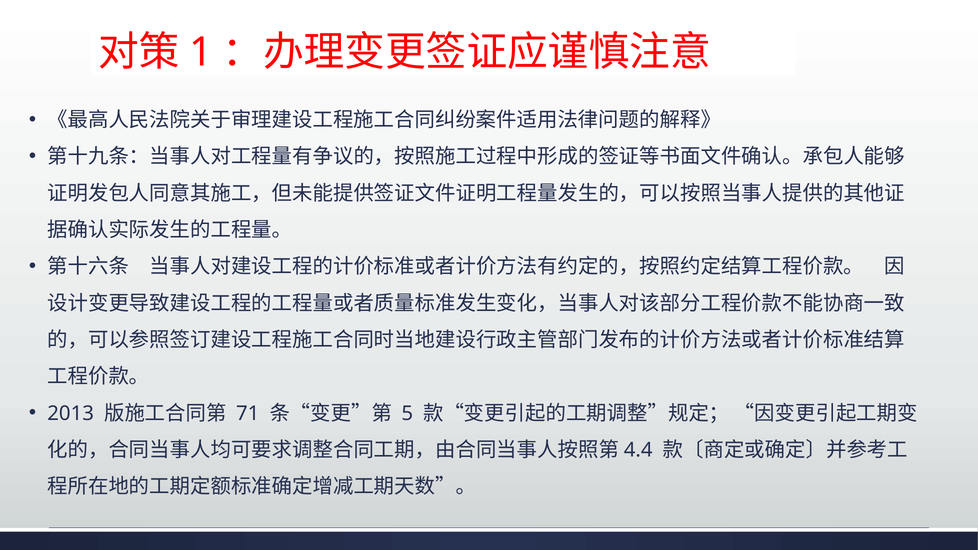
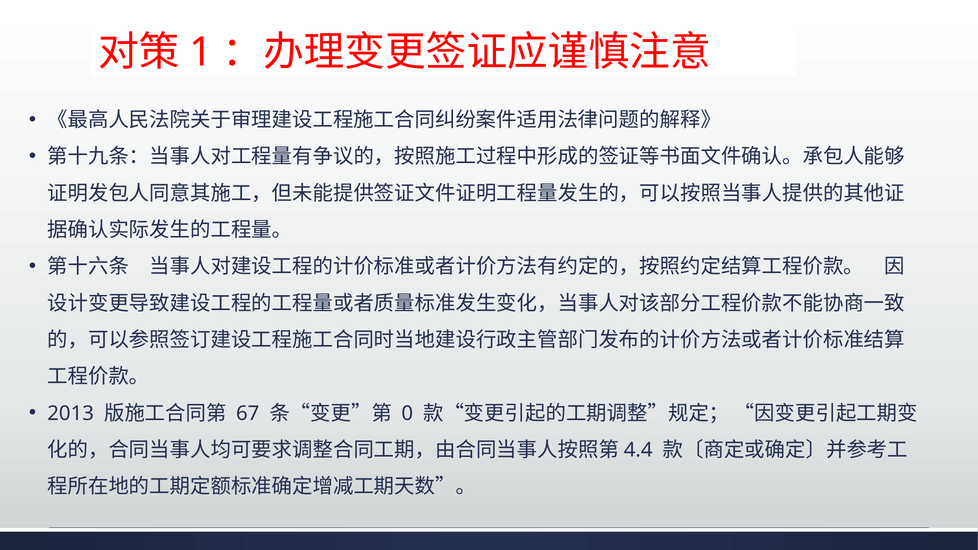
71: 71 -> 67 (248, 413)
5: 5 -> 0 (407, 413)
